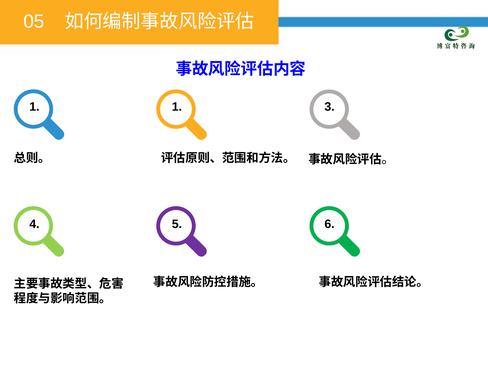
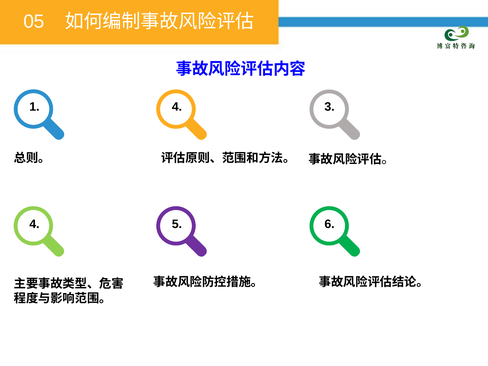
1 1: 1 -> 4 (177, 107)
